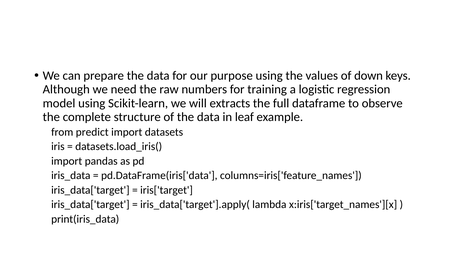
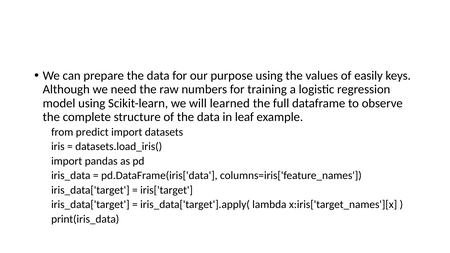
down: down -> easily (369, 76)
extracts: extracts -> learned (230, 103)
